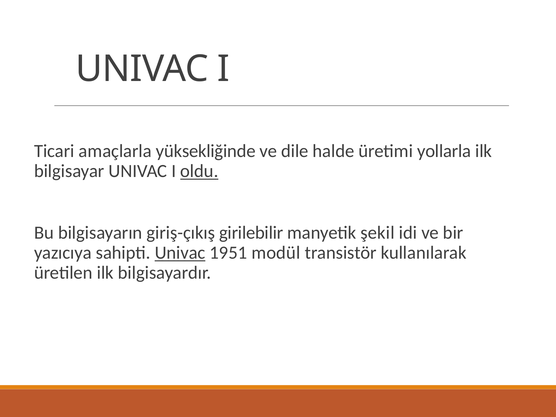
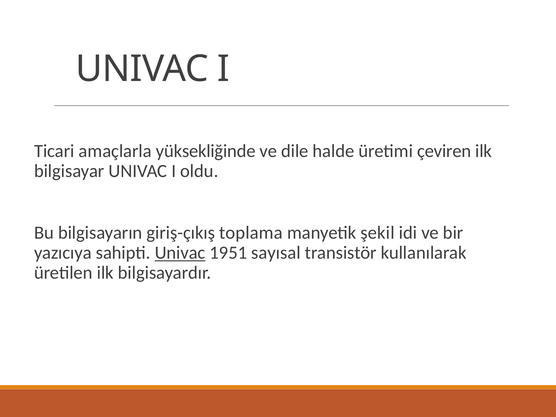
yollarla: yollarla -> çeviren (444, 151)
oldu underline: present -> none (199, 171)
girilebilir: girilebilir -> toplama (251, 233)
modül: modül -> sayısal (276, 253)
